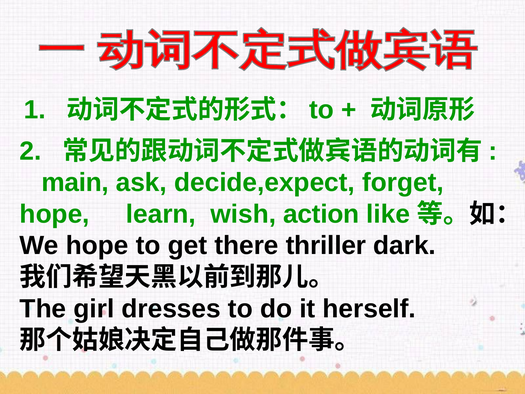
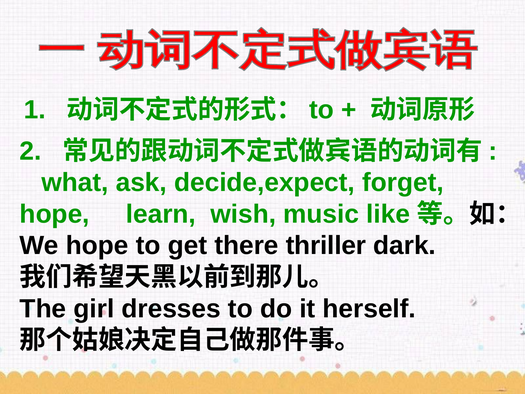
main: main -> what (75, 182)
action: action -> music (321, 214)
